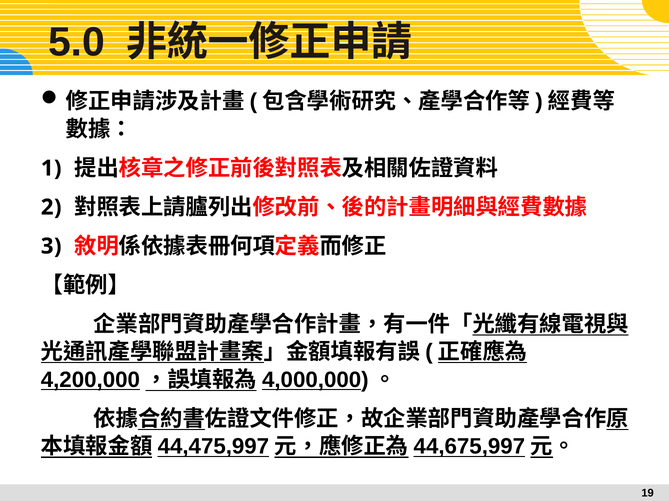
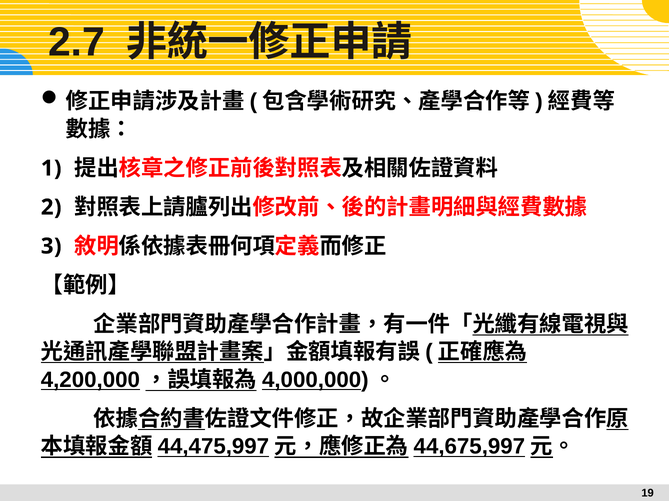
5.0: 5.0 -> 2.7 (77, 42)
